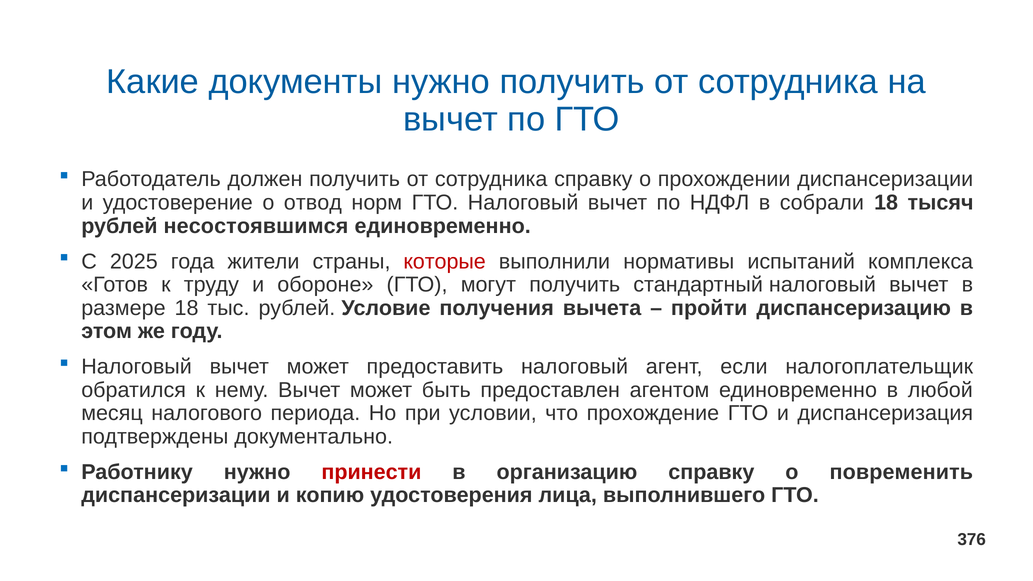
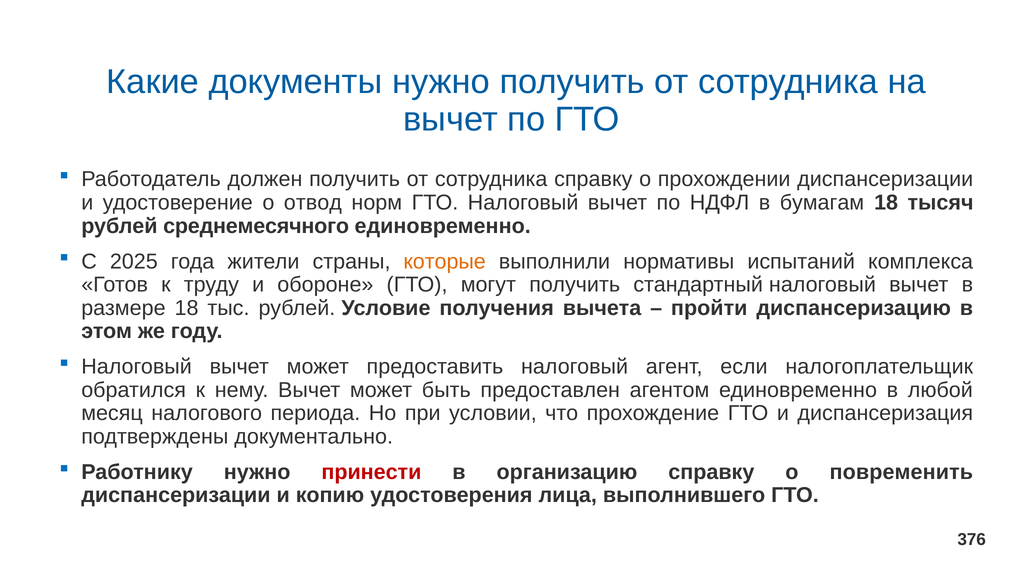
собрали: собрали -> бумагам (822, 203)
несостоявшимся: несостоявшимся -> среднемесячного (256, 226)
которые colour: red -> orange (445, 261)
